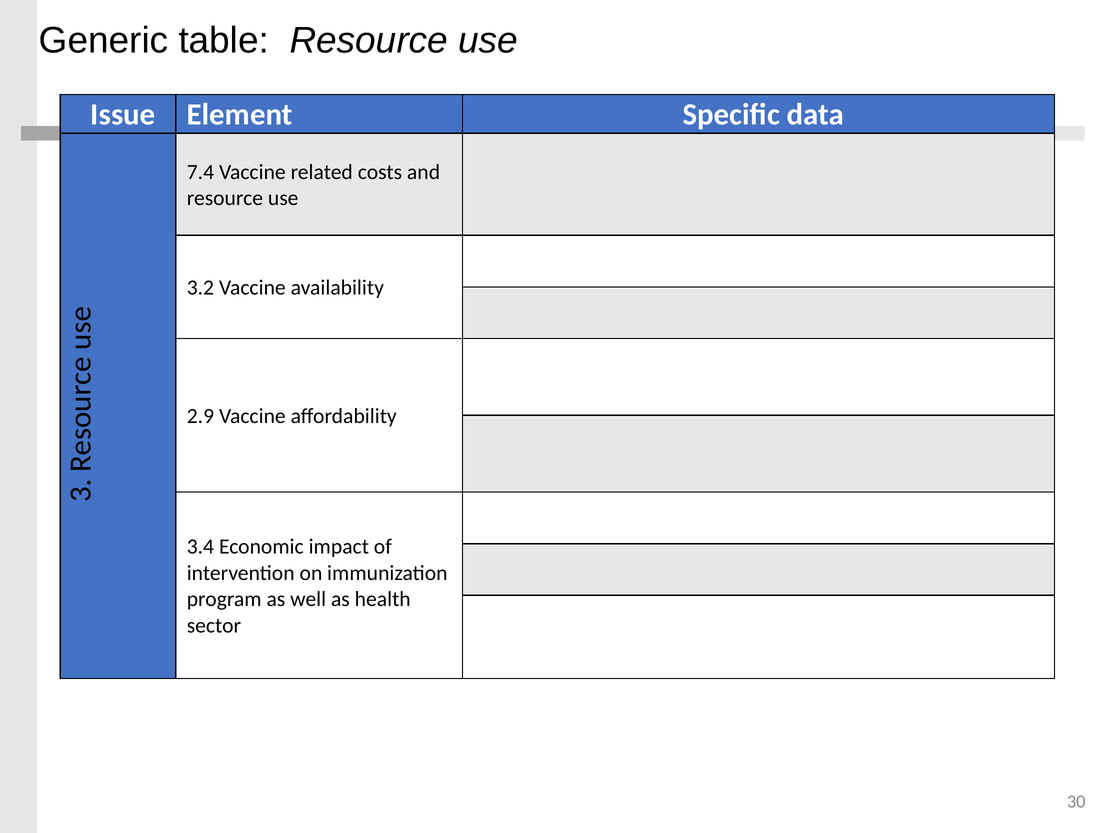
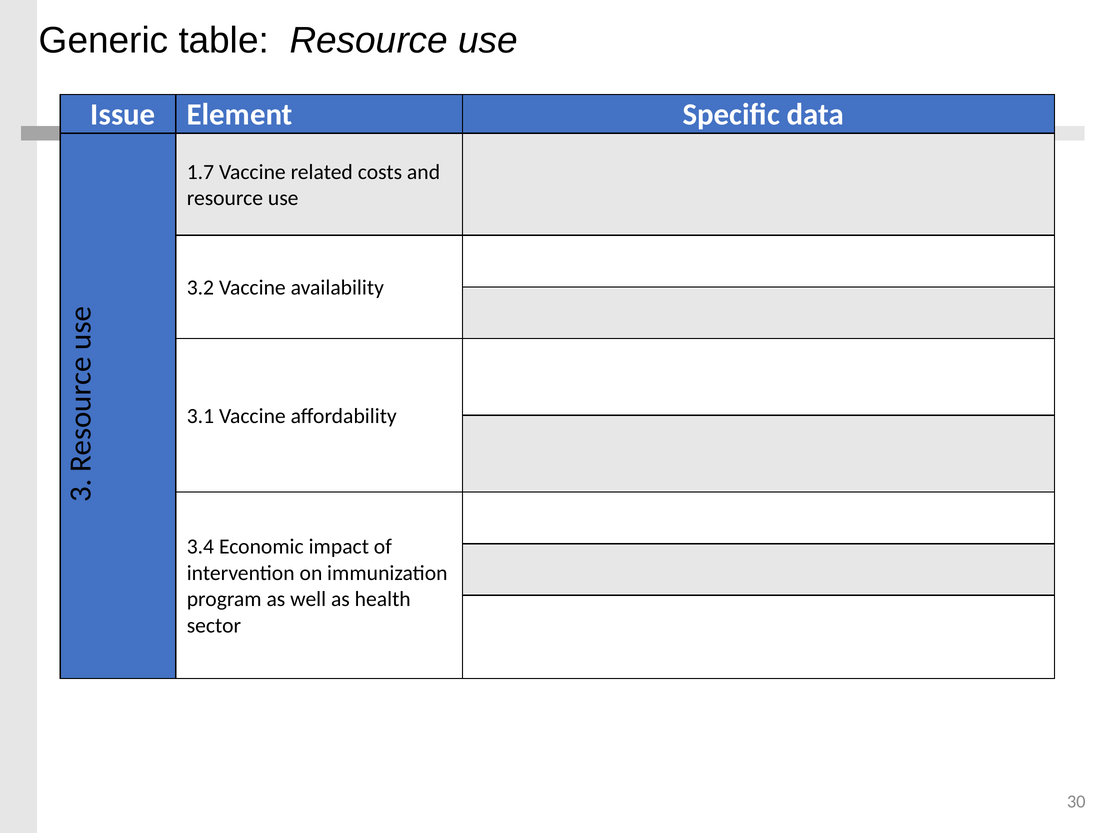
7.4: 7.4 -> 1.7 (200, 172)
2.9: 2.9 -> 3.1 (200, 416)
